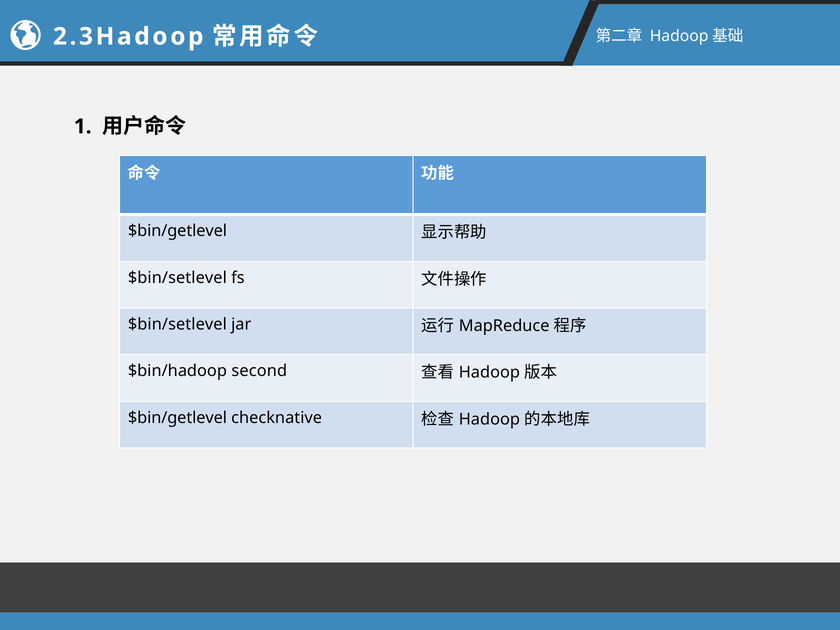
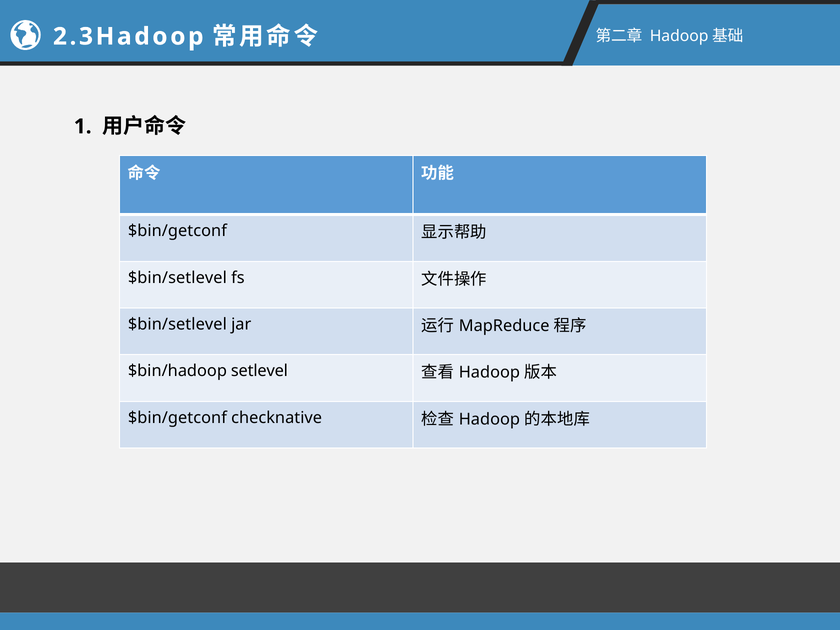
$bin/getlevel: $bin/getlevel -> $bin/getconf (177, 231)
second: second -> setlevel (259, 371)
$bin/getlevel: $bin/getlevel -> $bin/getconf (177, 418)
